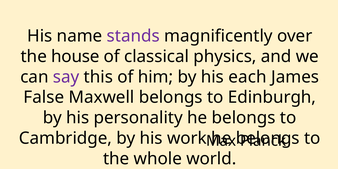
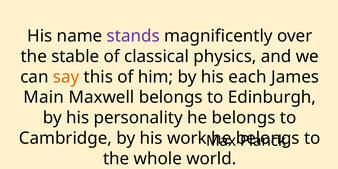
house: house -> stable (75, 56)
say colour: purple -> orange (66, 77)
False: False -> Main (44, 97)
